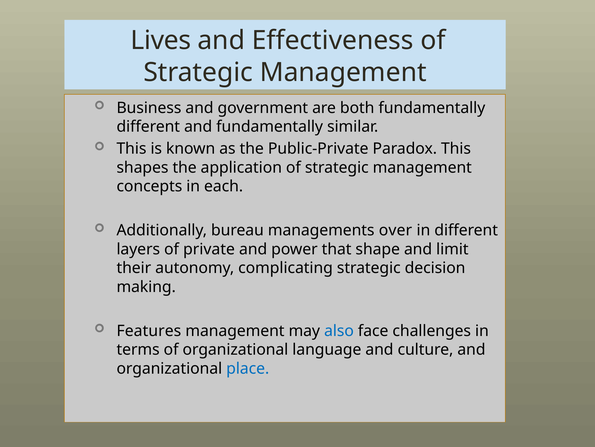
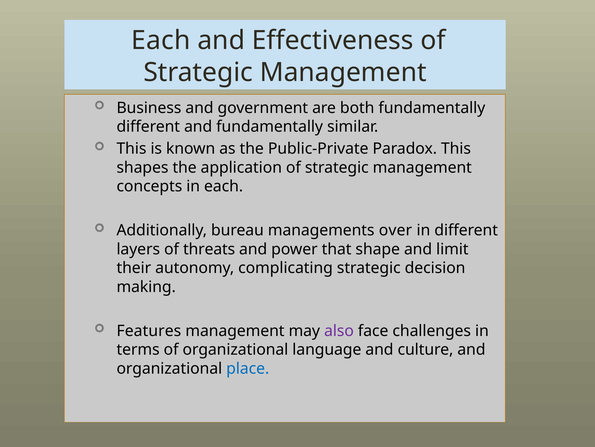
Lives: Lives -> Each (161, 40)
private: private -> threats (209, 249)
also colour: blue -> purple (339, 330)
